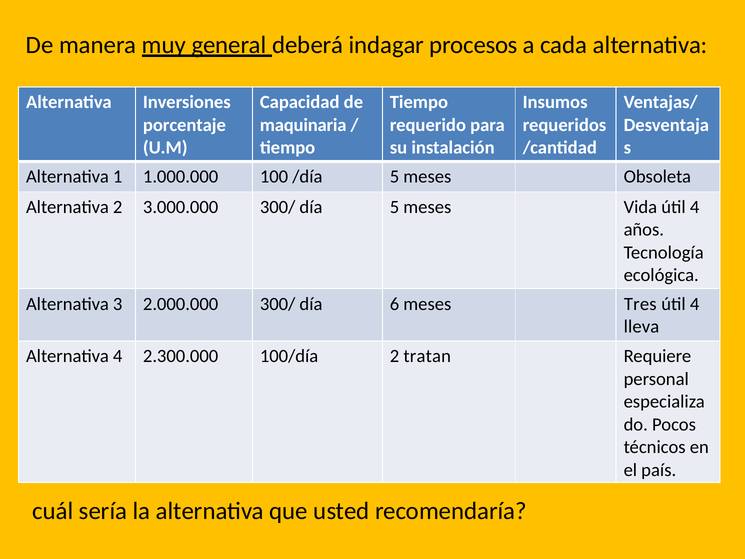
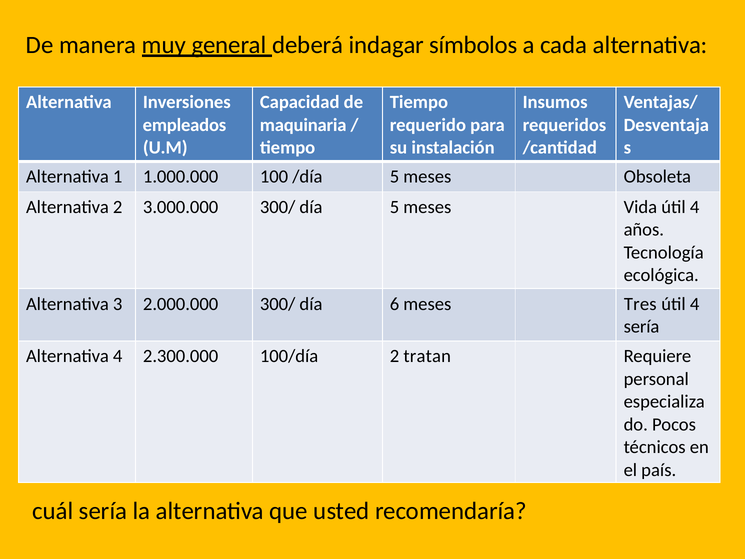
procesos: procesos -> símbolos (473, 45)
porcentaje: porcentaje -> empleados (184, 125)
lleva: lleva -> sería (642, 327)
